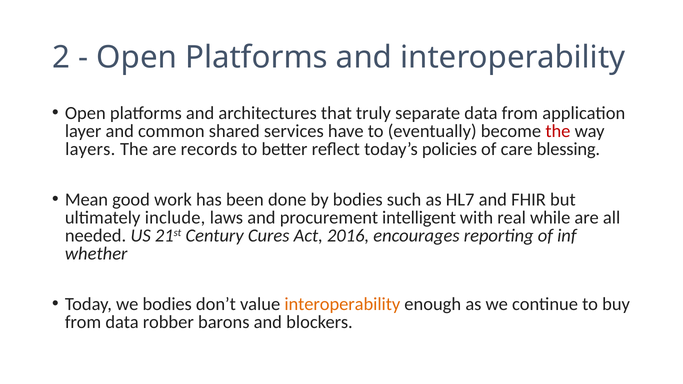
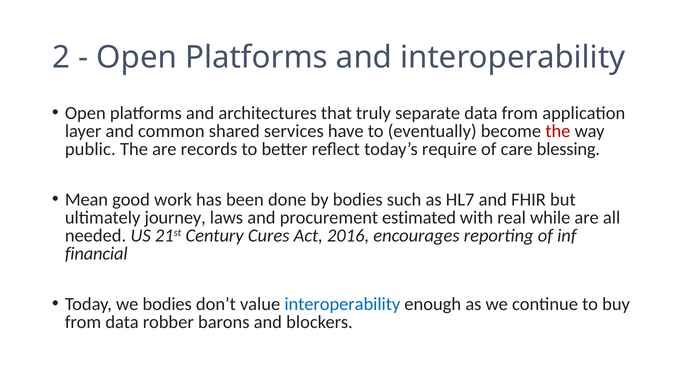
layers: layers -> public (90, 149)
policies: policies -> require (449, 149)
include: include -> journey (175, 218)
intelligent: intelligent -> estimated (419, 218)
whether: whether -> financial (96, 254)
interoperability colour: orange -> blue (342, 304)
